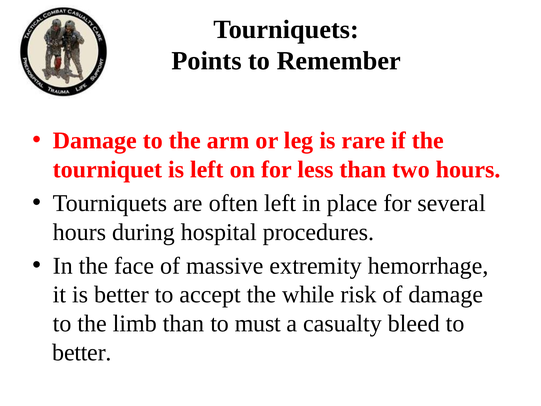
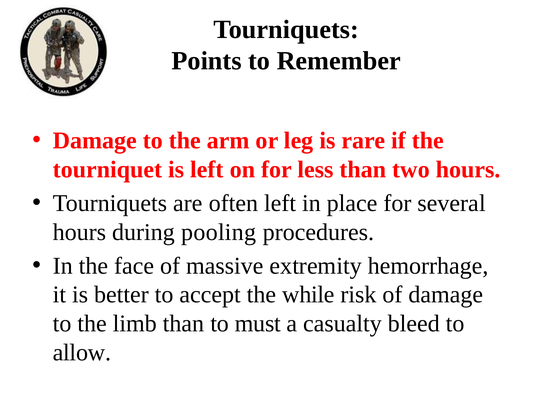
hospital: hospital -> pooling (219, 232)
better: better -> allow (82, 352)
